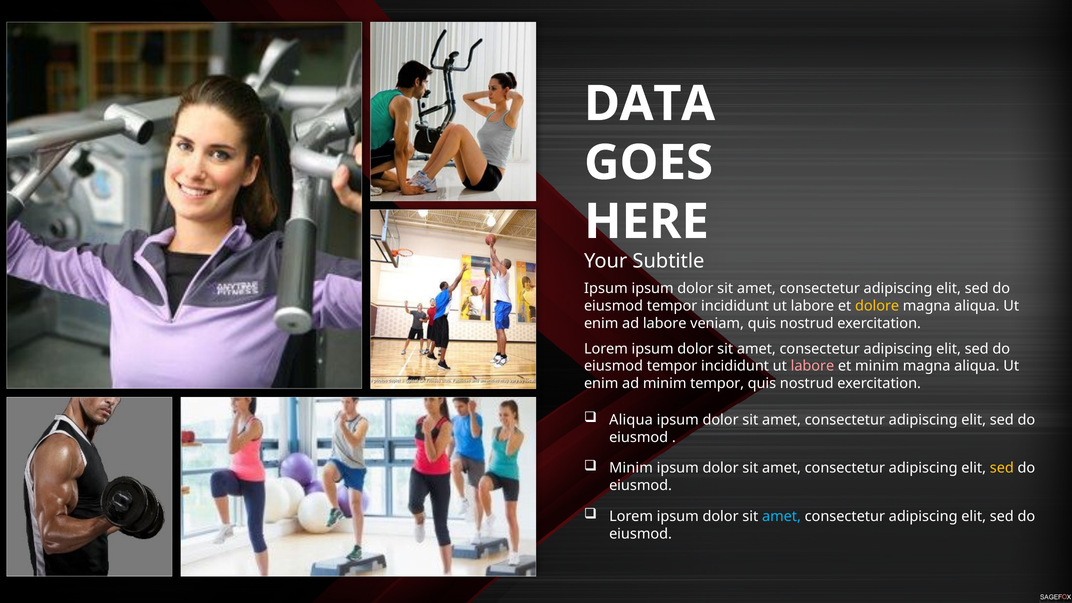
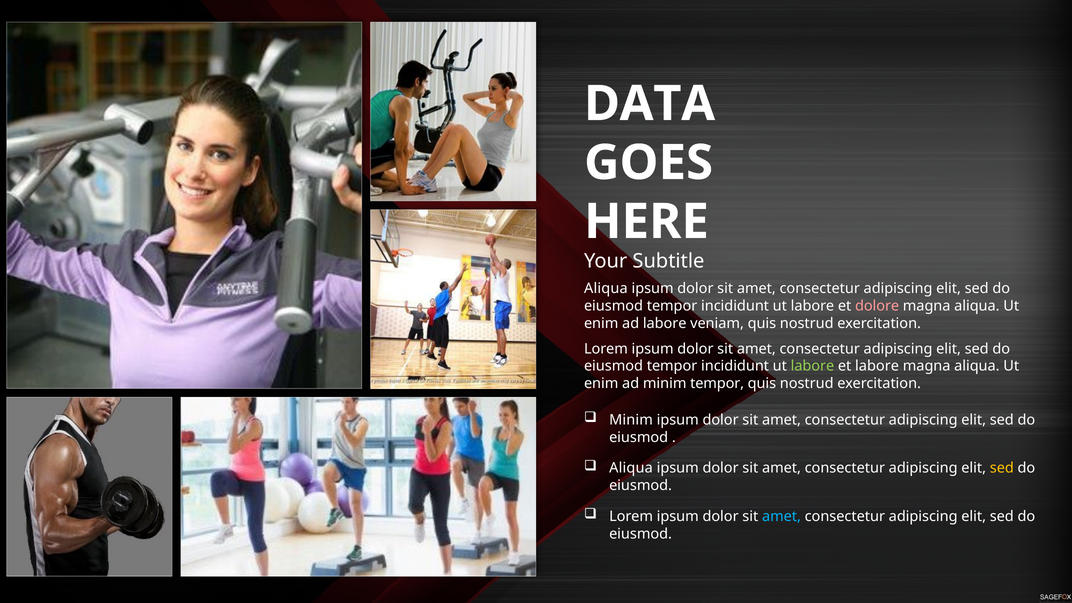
Ipsum: Ipsum -> Aliqua (606, 288)
dolore colour: yellow -> pink (877, 306)
labore colour: pink -> light green (812, 366)
et minim: minim -> labore (877, 366)
Aliqua: Aliqua -> Minim (631, 420)
Minim: Minim -> Aliqua (631, 468)
